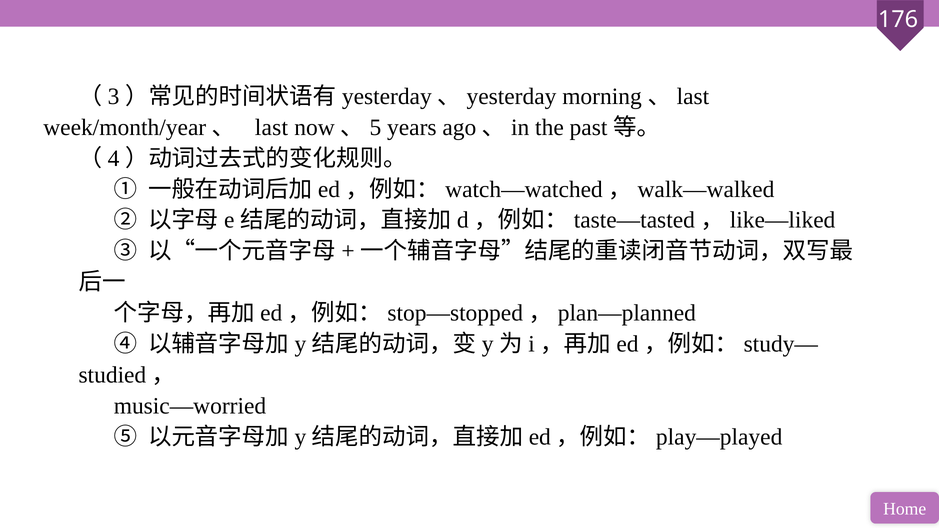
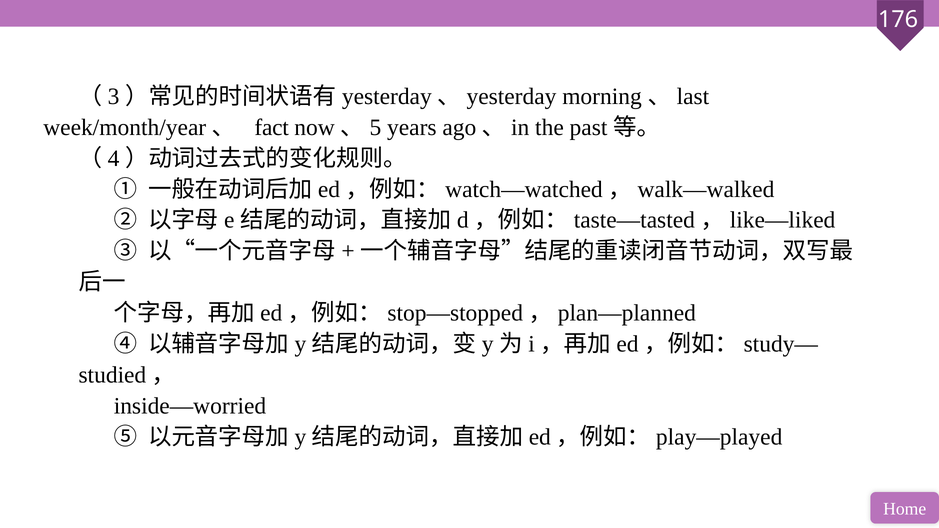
last: last -> fact (272, 127)
music—worried: music—worried -> inside—worried (190, 406)
